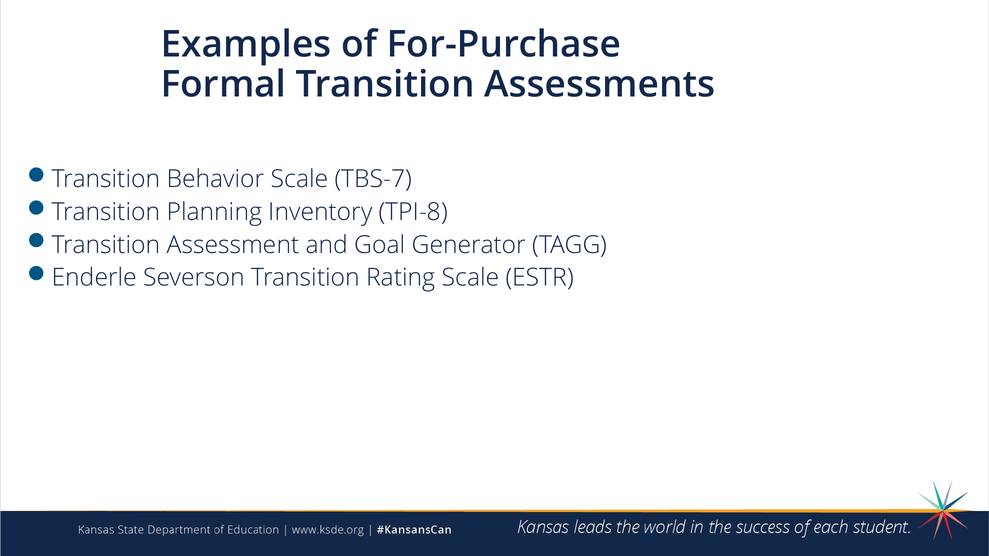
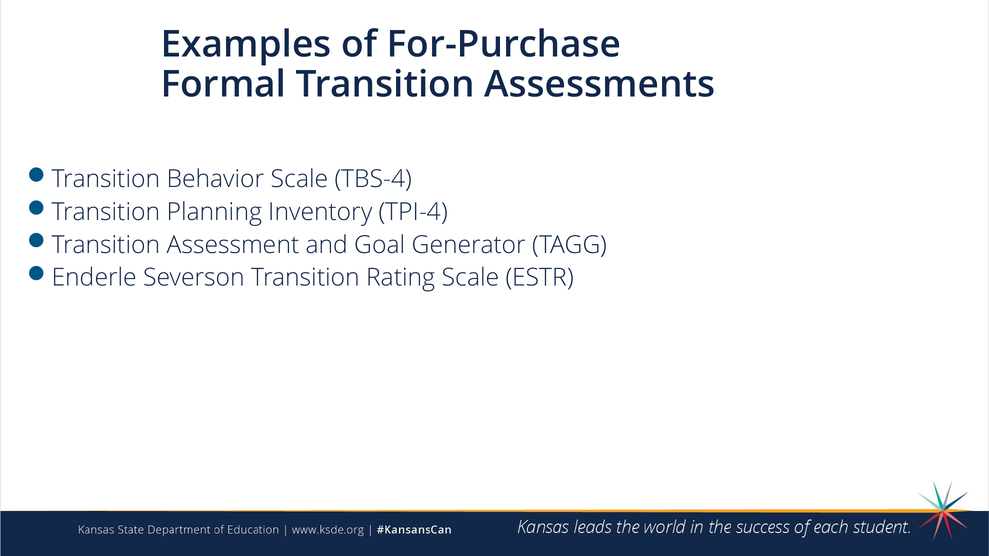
TBS-7: TBS-7 -> TBS-4 (373, 179)
TPI-8: TPI-8 -> TPI-4 (413, 212)
